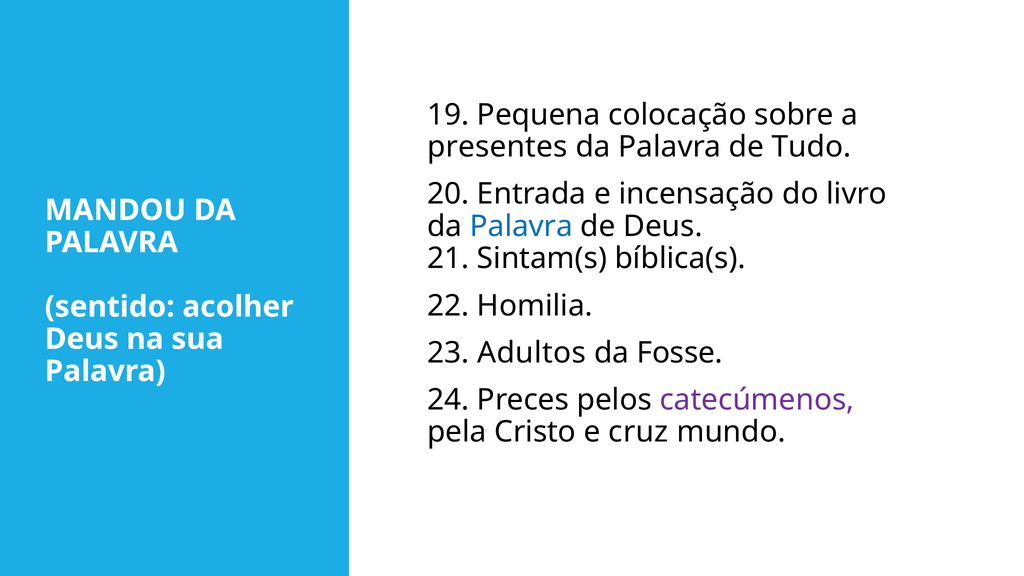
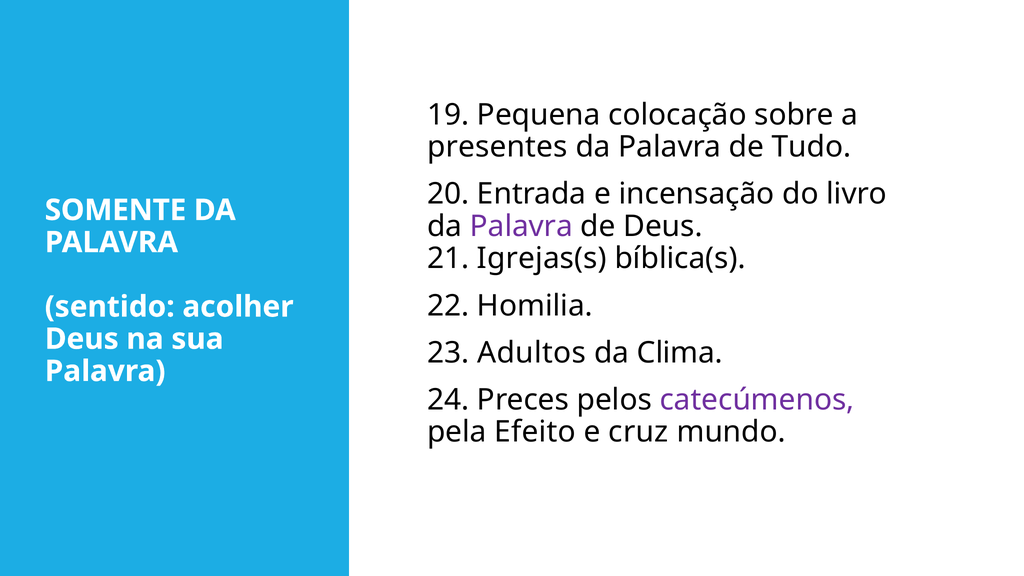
MANDOU: MANDOU -> SOMENTE (116, 210)
Palavra colour: blue -> purple (521, 226)
Sintam(s: Sintam(s -> Igrejas(s (542, 259)
Fosse: Fosse -> Clima (680, 353)
Cristo: Cristo -> Efeito (535, 432)
